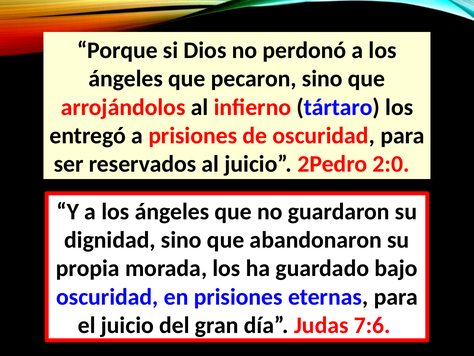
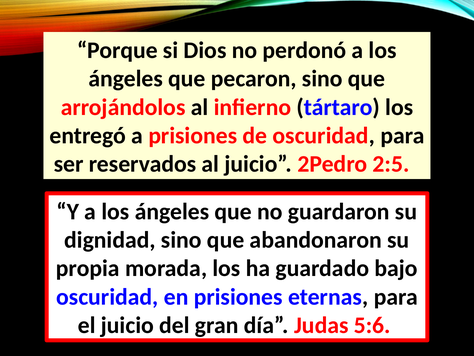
2:0: 2:0 -> 2:5 (391, 164)
7:6: 7:6 -> 5:6 (372, 325)
